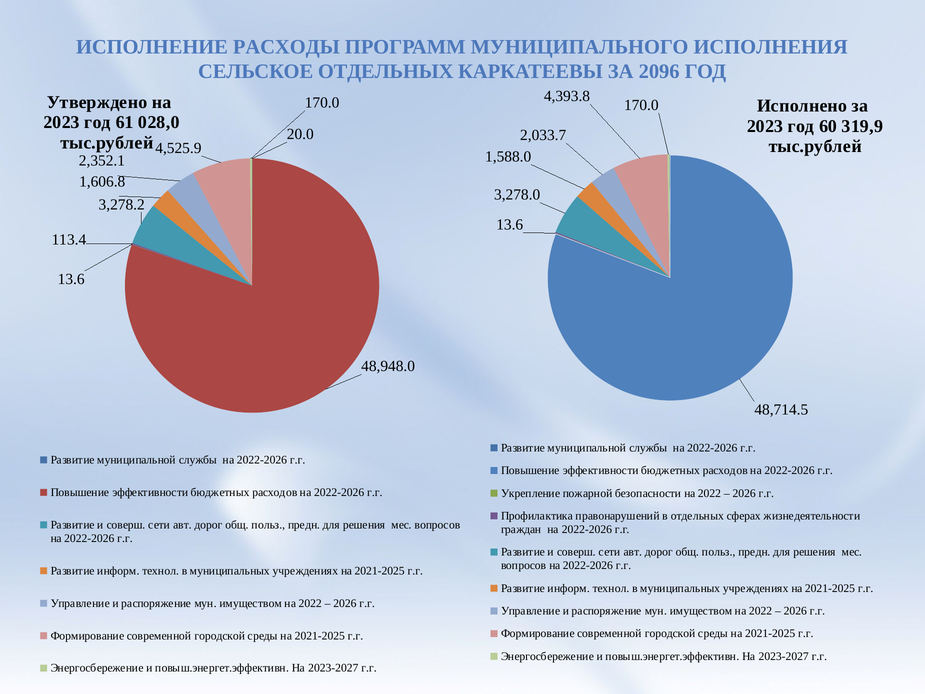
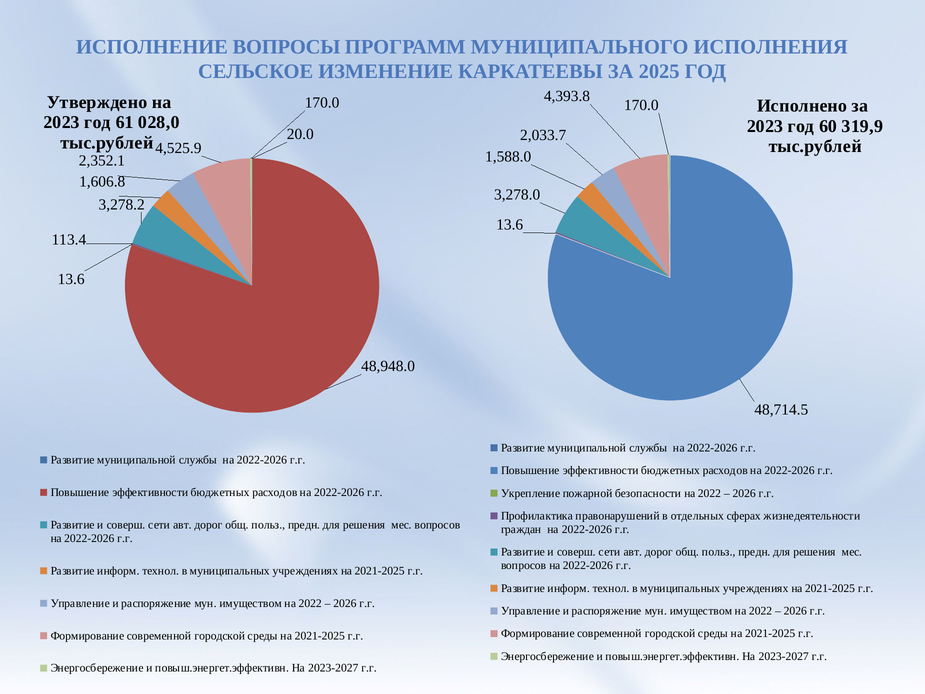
РАСХОДЫ: РАСХОДЫ -> ВОПРОСЫ (286, 47)
СЕЛЬСКОЕ ОТДЕЛЬНЫХ: ОТДЕЛЬНЫХ -> ИЗМЕНЕНИЕ (386, 71)
2096: 2096 -> 2025 (659, 71)
